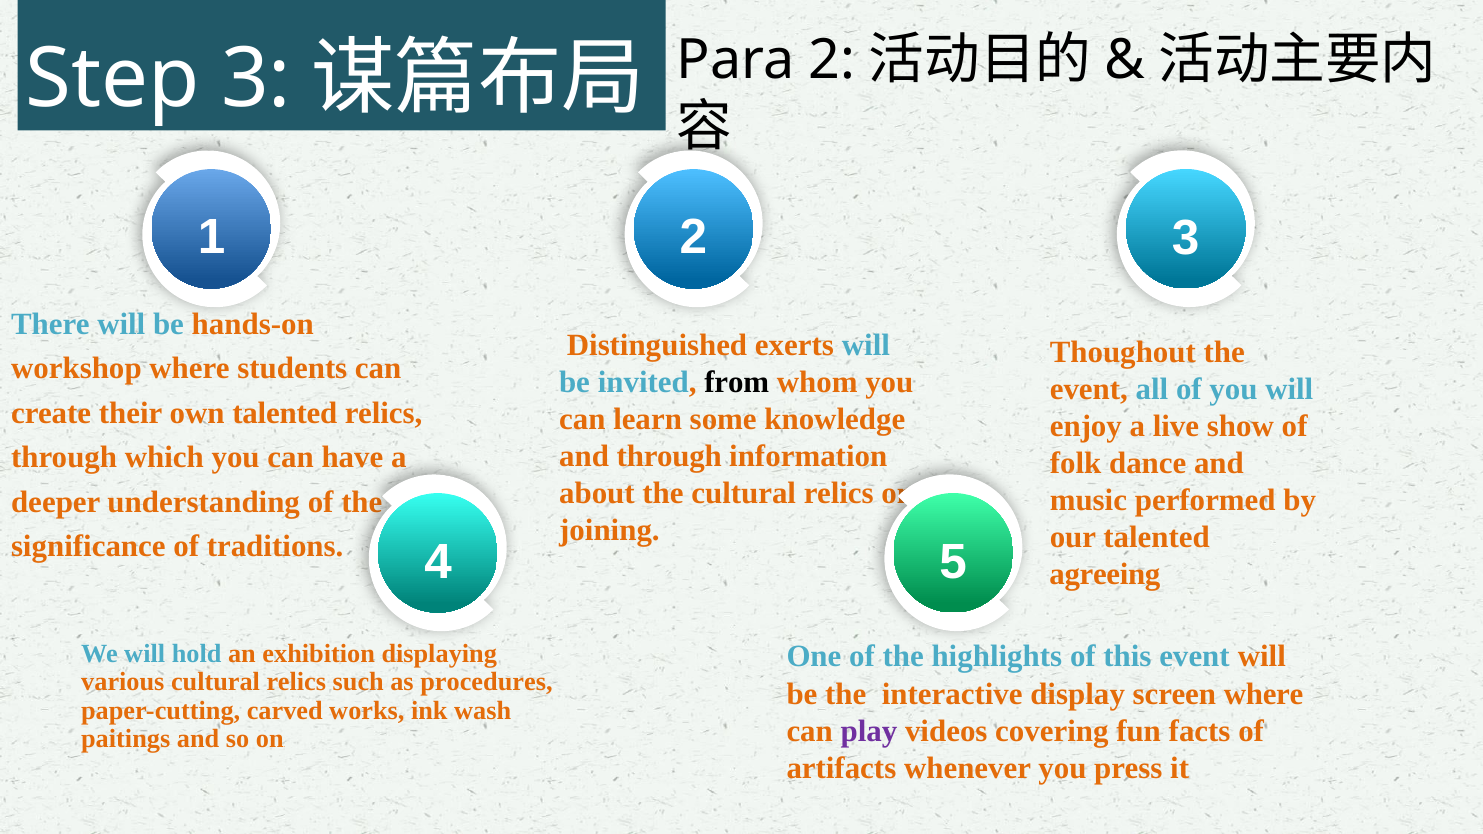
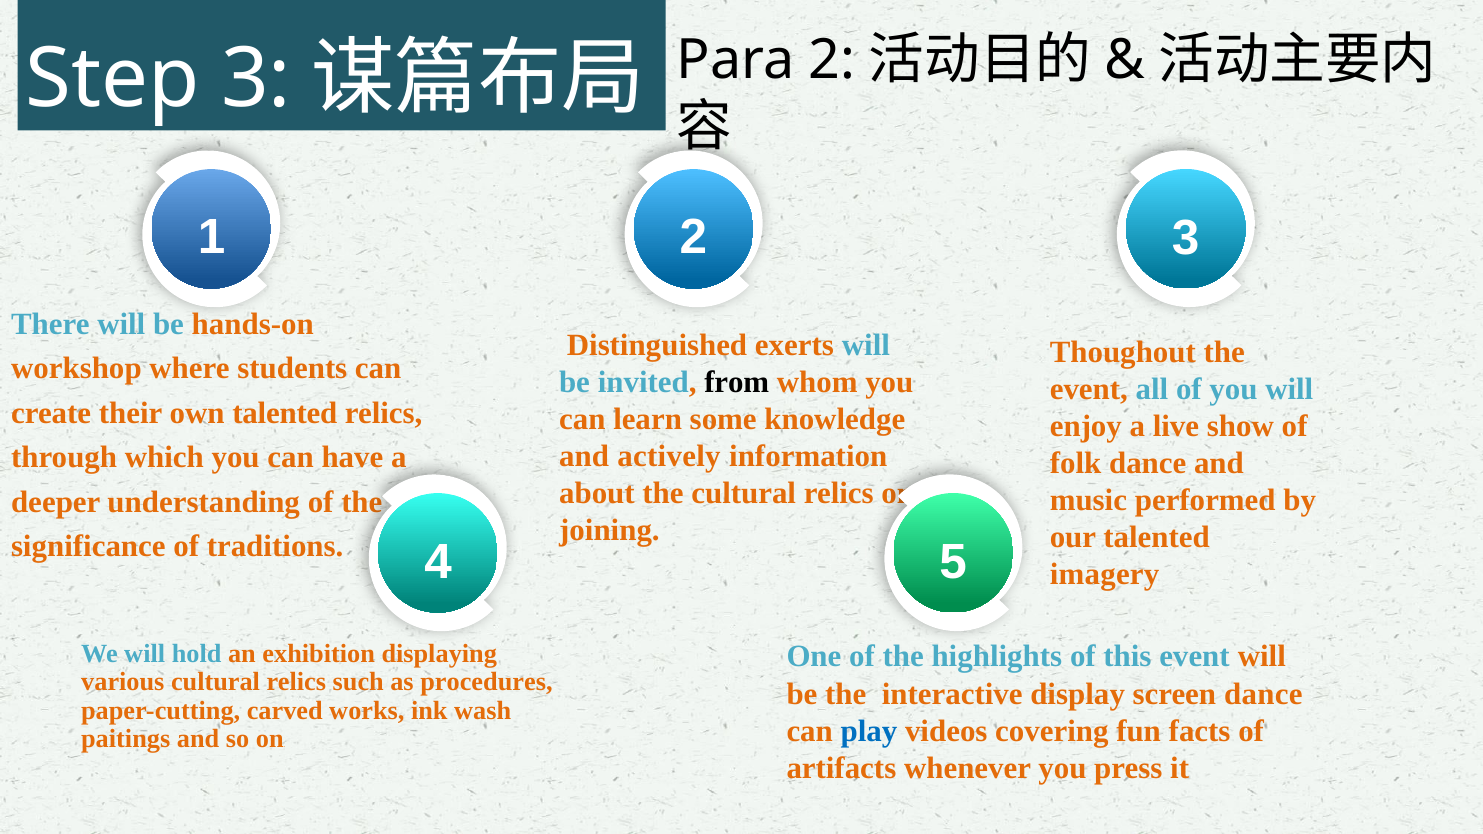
and through: through -> actively (669, 457)
agreeing: agreeing -> imagery (1105, 575)
screen where: where -> dance (1263, 694)
play colour: purple -> blue (869, 731)
